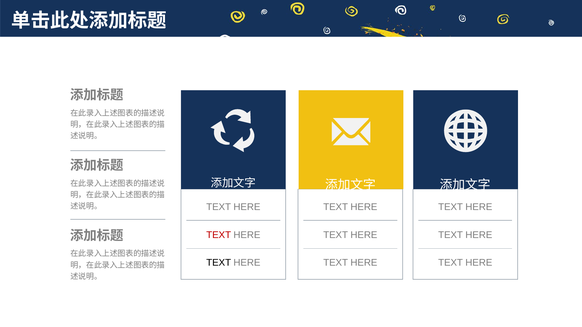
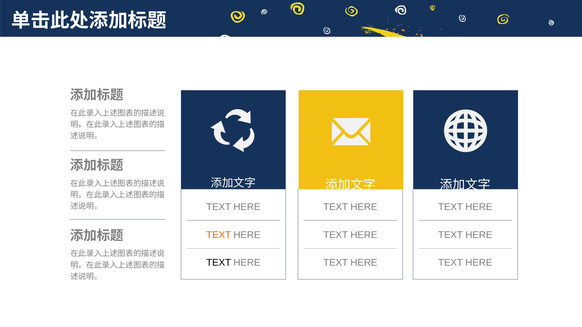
TEXT colour: red -> orange (219, 235)
